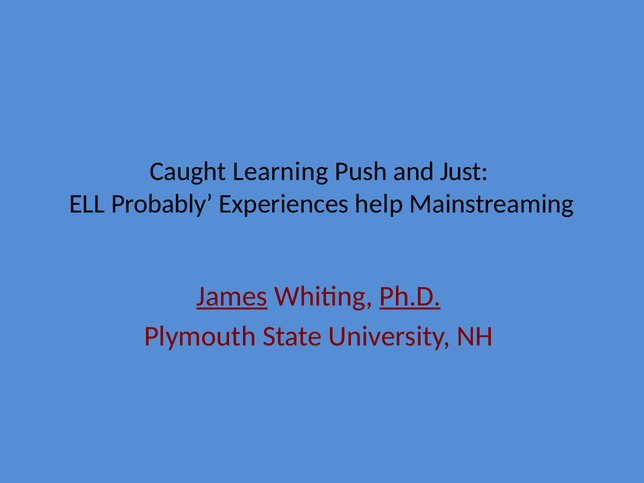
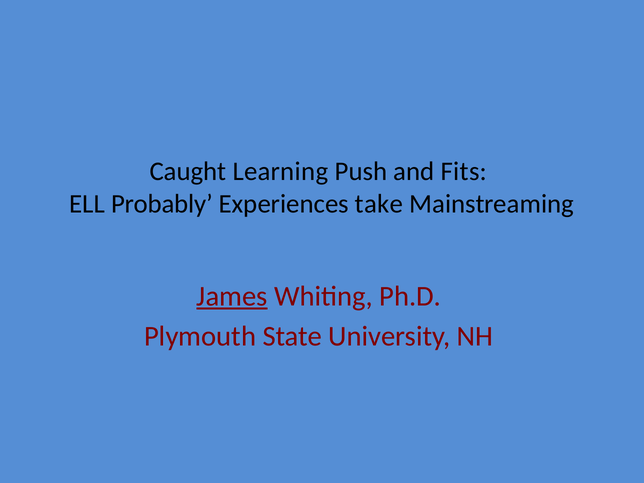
Just: Just -> Fits (464, 171)
help: help -> take (379, 204)
Ph.D underline: present -> none (410, 296)
